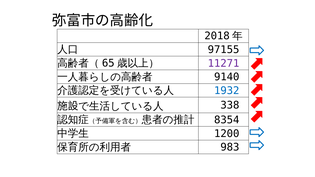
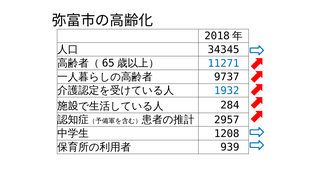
97155: 97155 -> 34345 (224, 50)
11271 colour: purple -> blue (224, 63)
9140: 9140 -> 9737 (227, 77)
338: 338 -> 284 (230, 105)
8354: 8354 -> 2957 (227, 120)
1200: 1200 -> 1208 (227, 134)
983: 983 -> 939 (230, 147)
